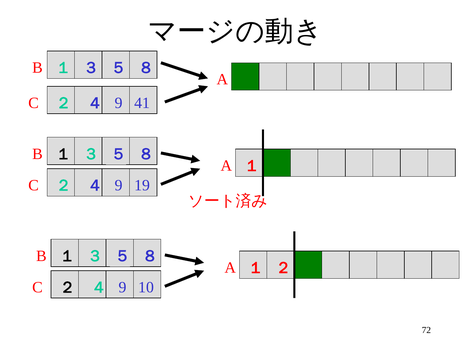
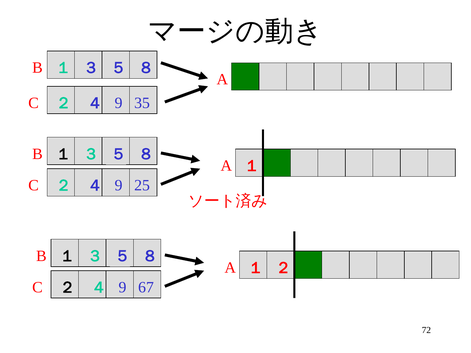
41: 41 -> 35 (142, 103)
19: 19 -> 25 (142, 186)
10: 10 -> 67 (146, 288)
